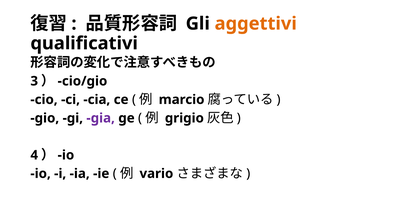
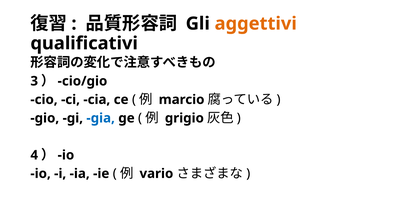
gia colour: purple -> blue (101, 118)
